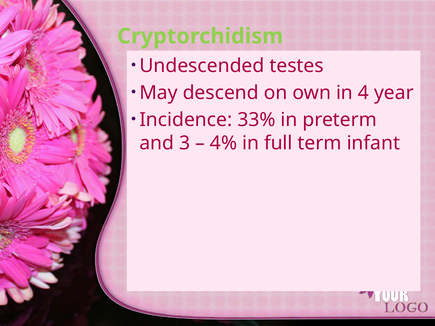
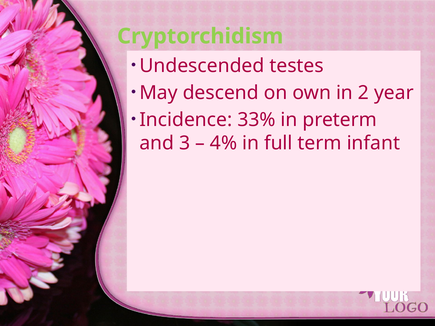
4: 4 -> 2 (364, 93)
